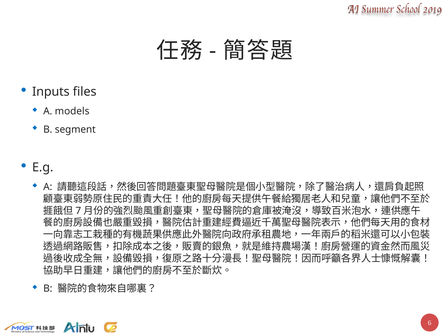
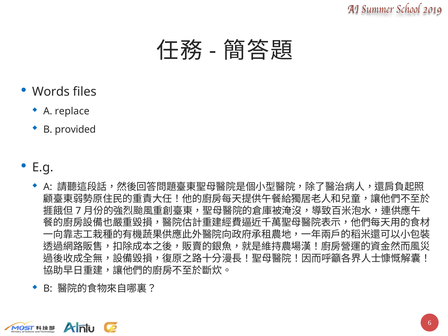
Inputs: Inputs -> Words (51, 92)
models: models -> replace (72, 111)
segment: segment -> provided (75, 129)
